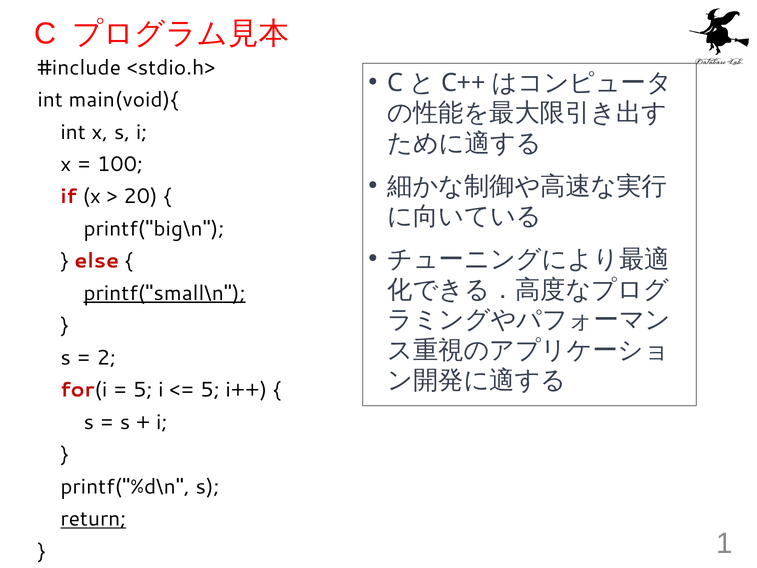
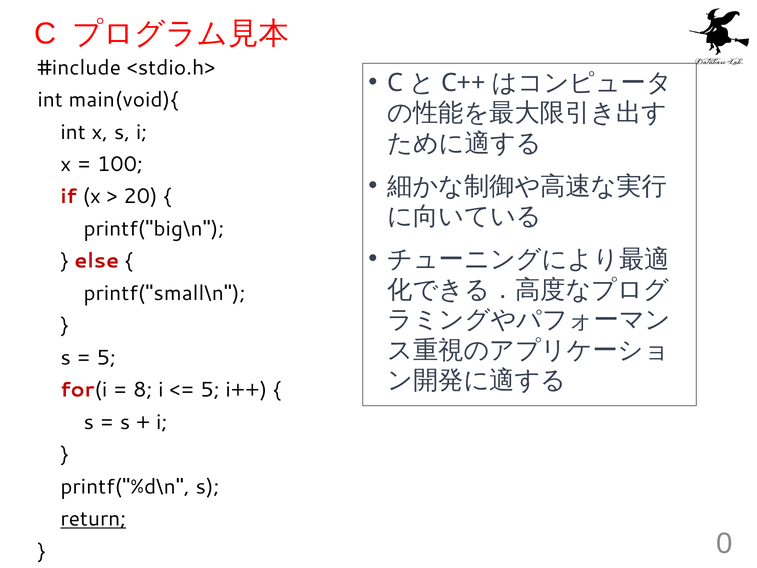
printf("small\n underline: present -> none (165, 293)
2: 2 -> 5 (106, 358)
5: 5 -> 8 (143, 390)
1: 1 -> 0 (725, 543)
